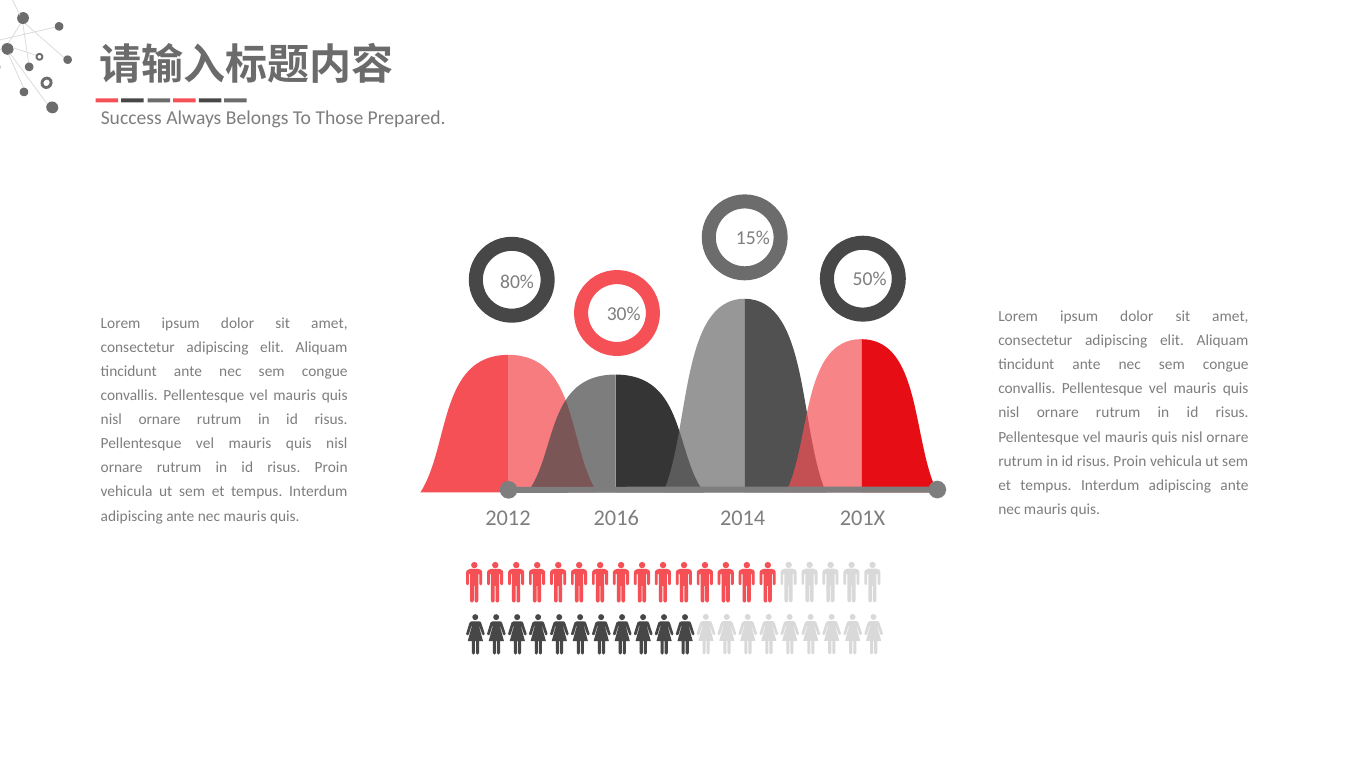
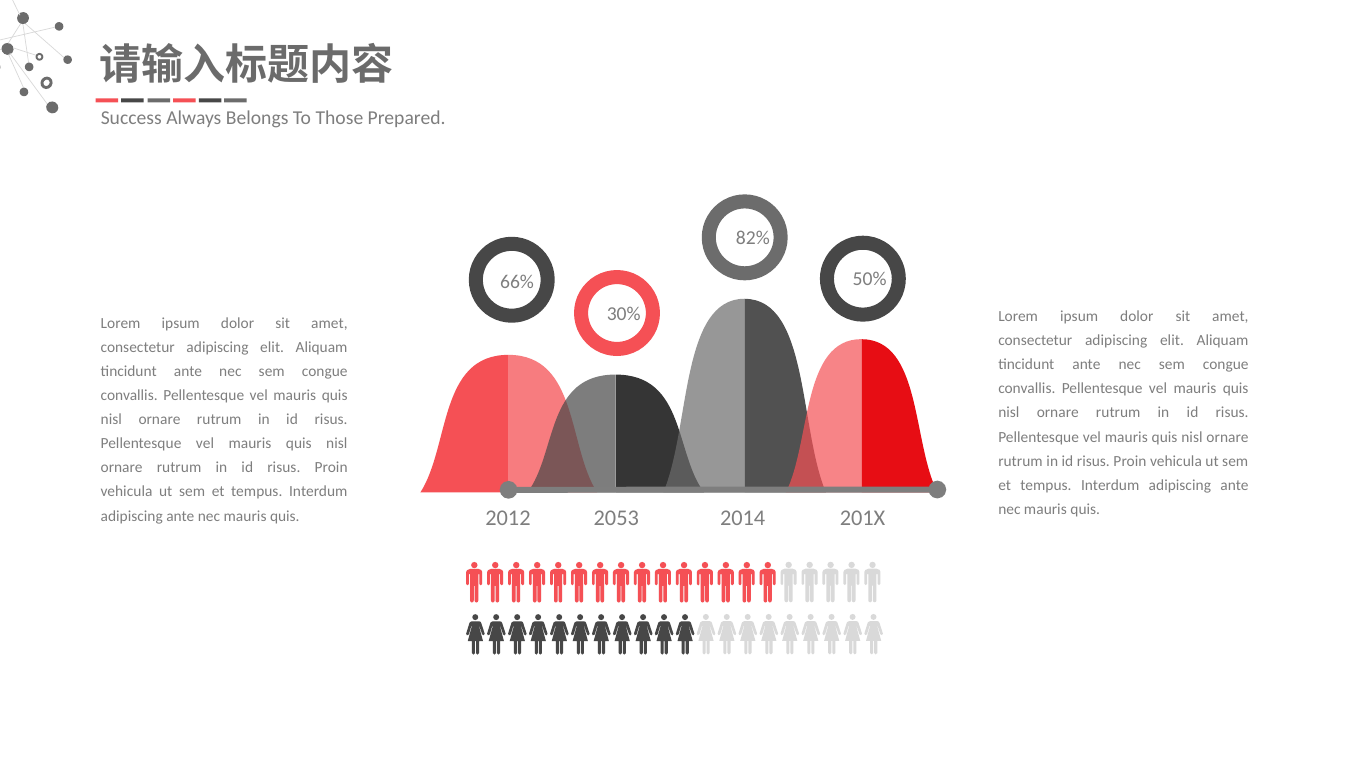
15%: 15% -> 82% (753, 238)
80%: 80% -> 66% (517, 282)
2016: 2016 -> 2053 (616, 518)
